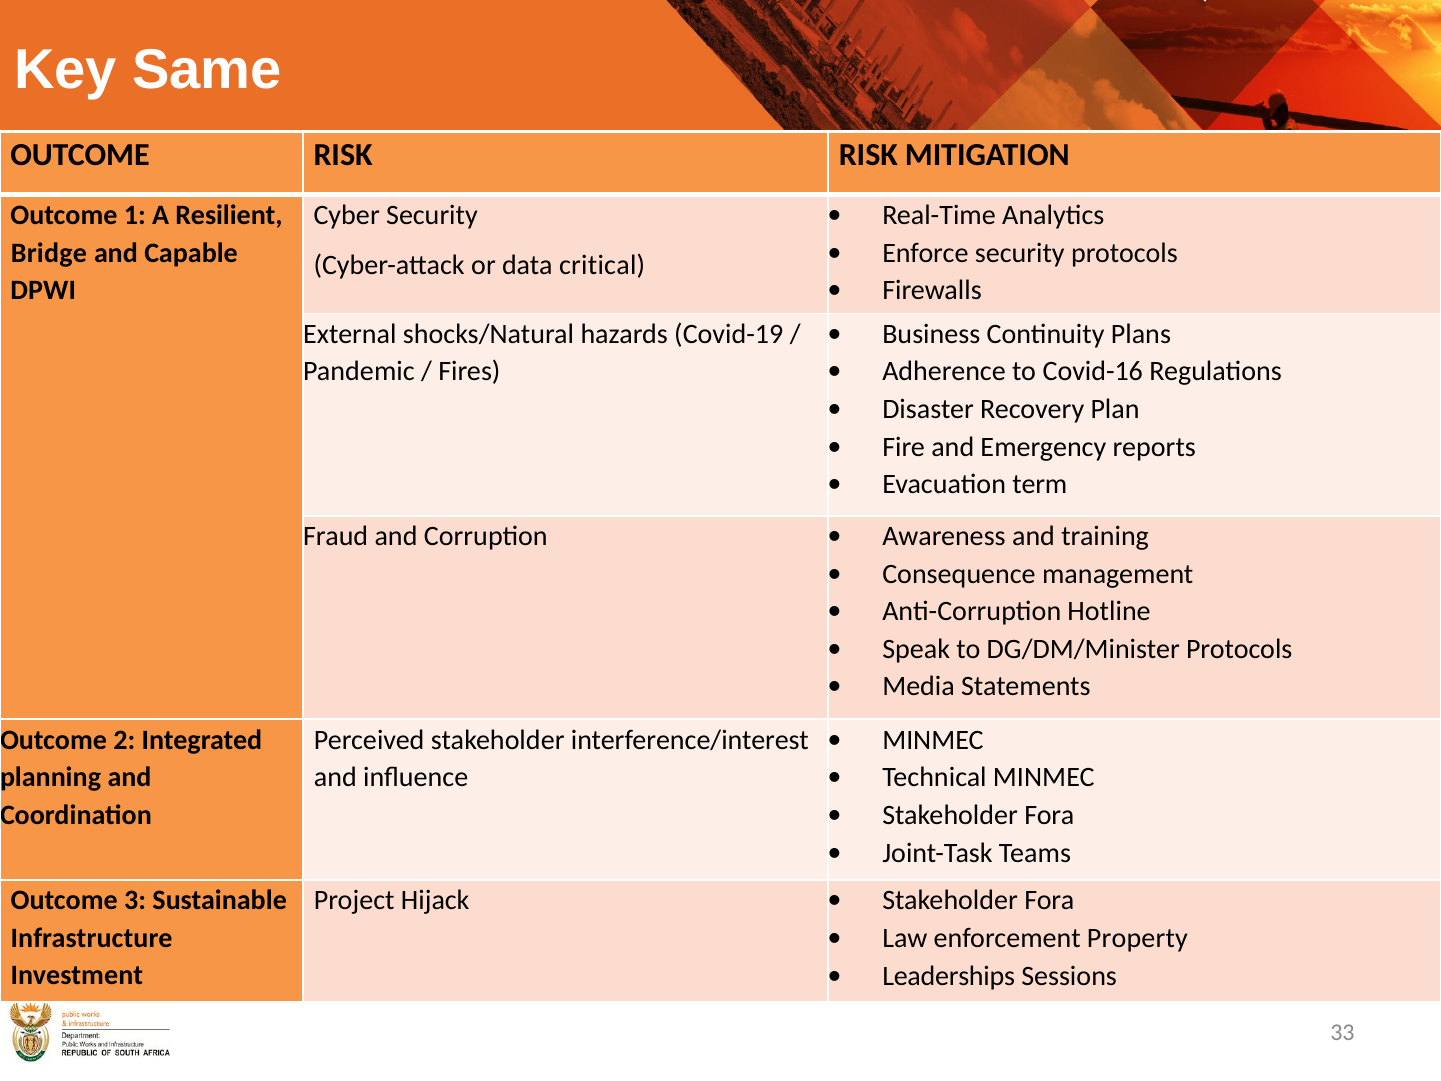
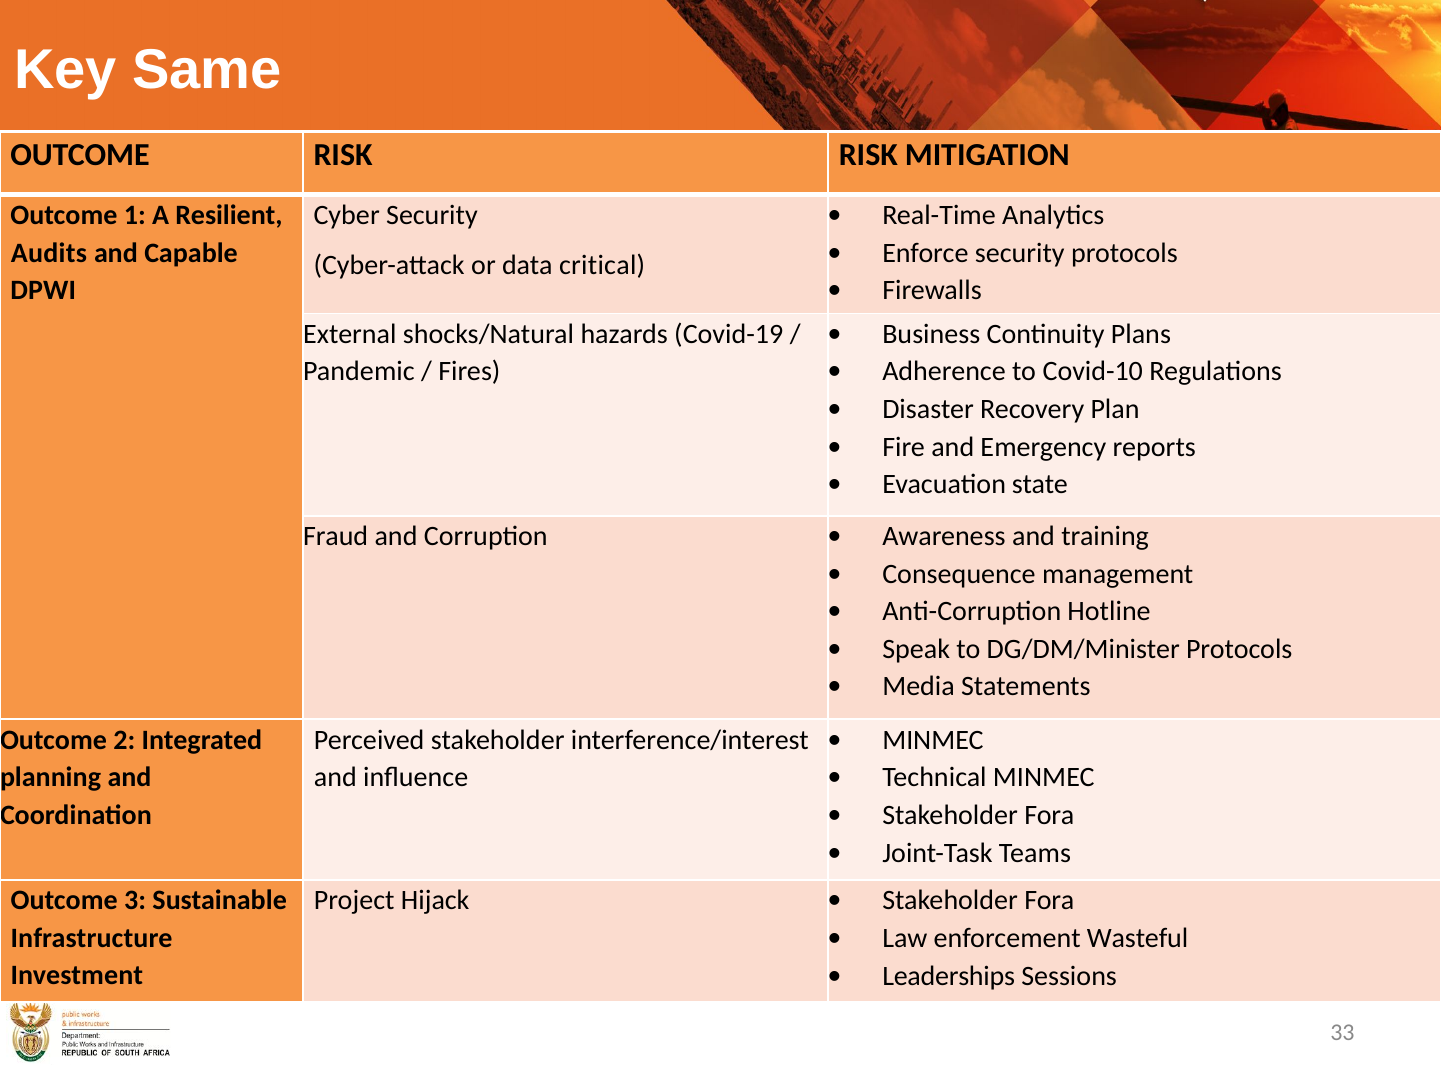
Bridge: Bridge -> Audits (49, 253)
Covid-16: Covid-16 -> Covid-10 (1093, 372)
term: term -> state (1040, 484)
Property: Property -> Wasteful (1138, 938)
